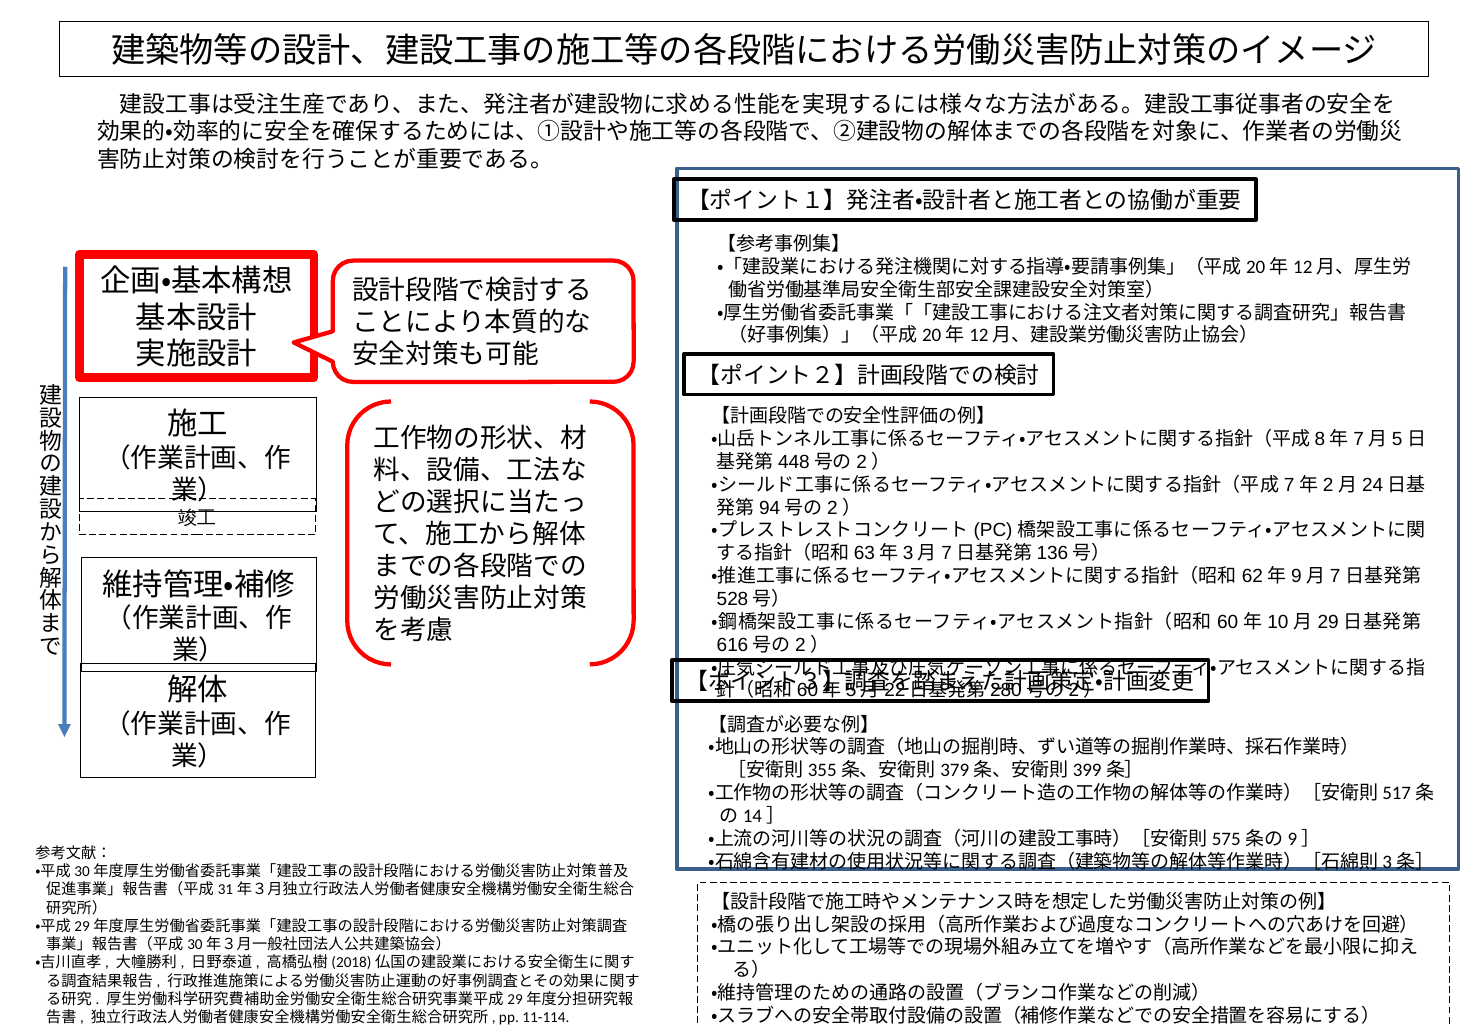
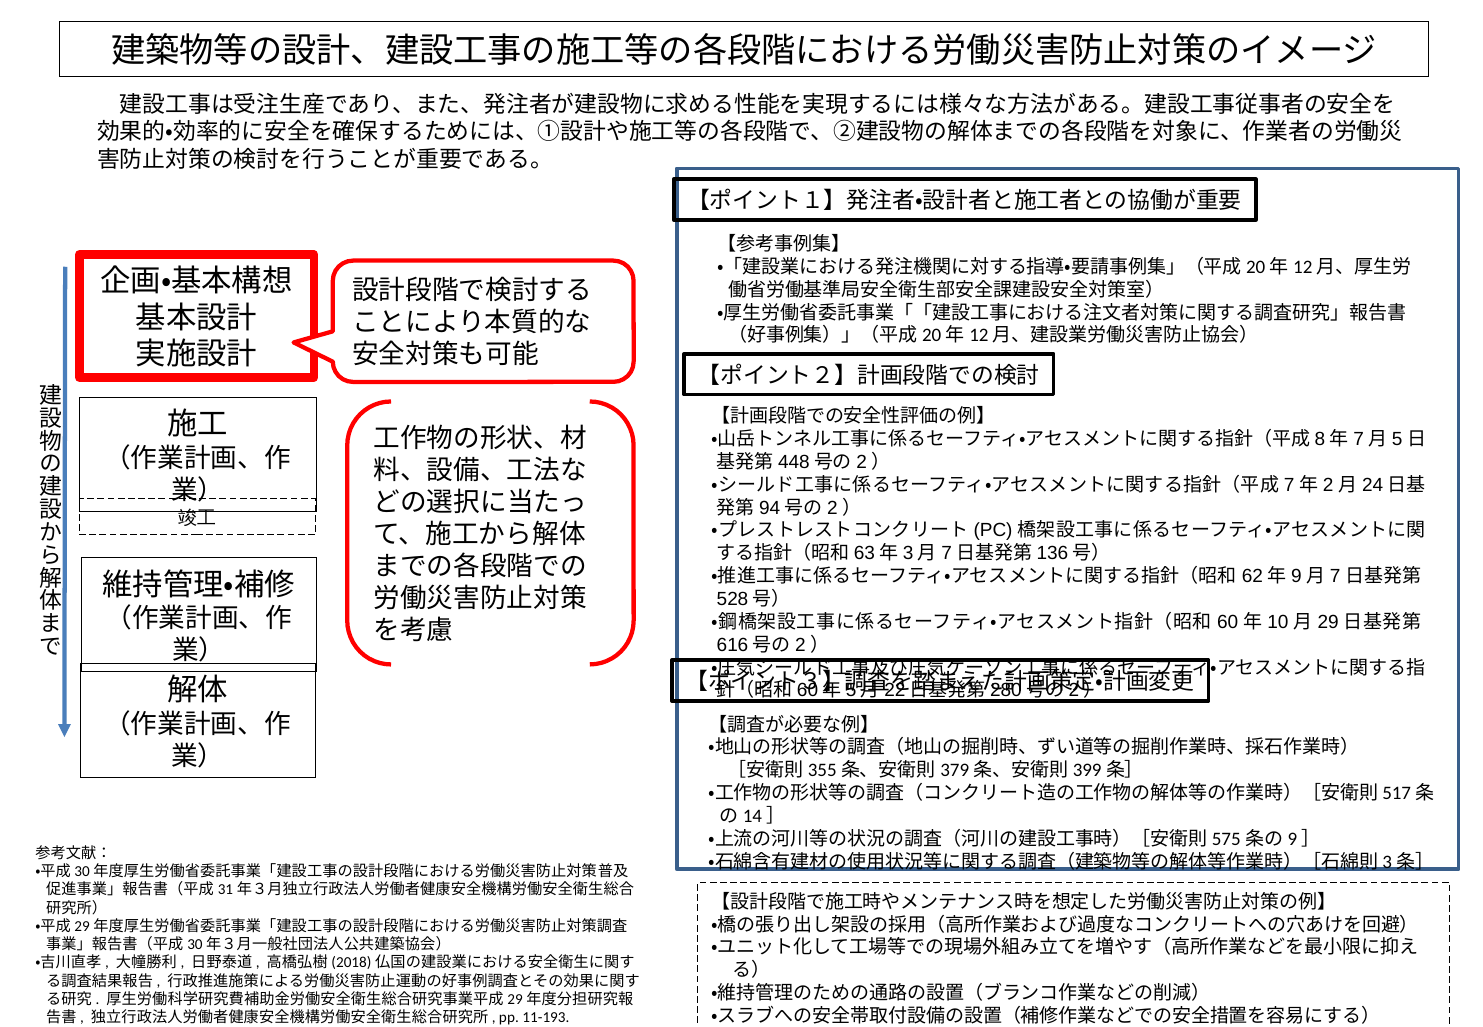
11-114: 11-114 -> 11-193 (546, 1017)
